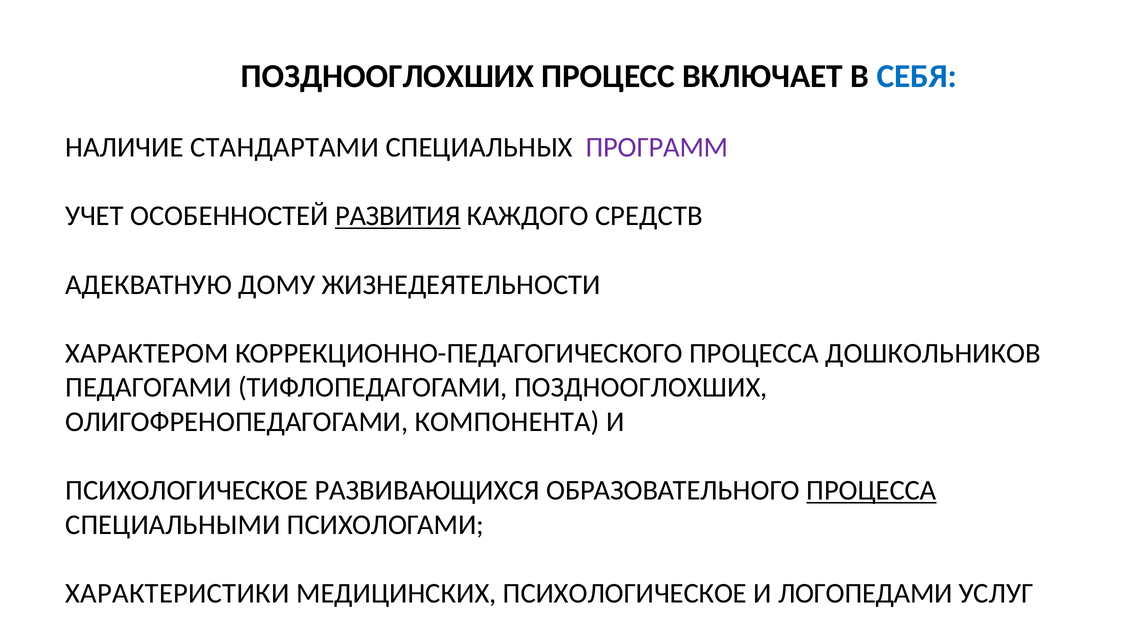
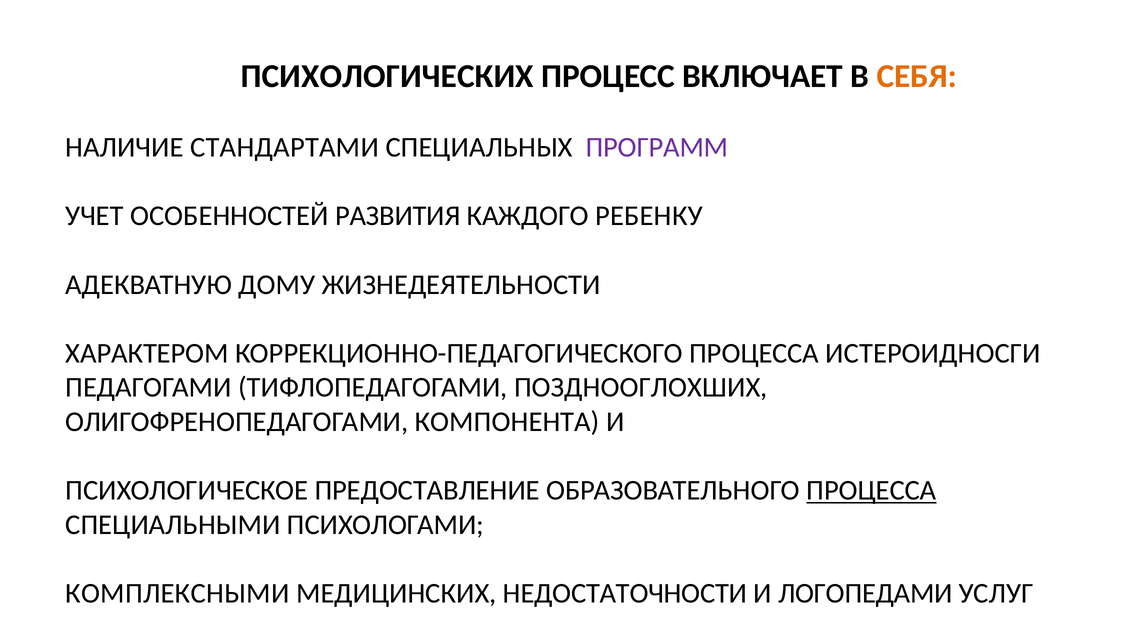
ПОЗДНООГЛОХШИХ: ПОЗДНООГЛОХШИХ -> ПСИХОЛОГИЧЕСКИХ (387, 76)
СЕБЯ colour: blue -> orange (917, 76)
РАЗВИТИЯ underline: present -> none (398, 216)
СРЕДСТВ: СРЕДСТВ -> РЕБЕНКУ (649, 216)
ДОШКОЛЬНИКОВ: ДОШКОЛЬНИКОВ -> ИСТЕРОИДНОСГИ (933, 353)
РАЗВИВАЮЩИХСЯ: РАЗВИВАЮЩИХСЯ -> ПРЕДОСТАВЛЕНИЕ (427, 491)
ХАРАКТЕРИСТИКИ: ХАРАКТЕРИСТИКИ -> КОМПЛЕКСНЫМИ (177, 594)
МЕДИЦИНСКИХ ПСИХОЛОГИЧЕСКОЕ: ПСИХОЛОГИЧЕСКОЕ -> НЕДОСТАТОЧНОСТИ (625, 594)
